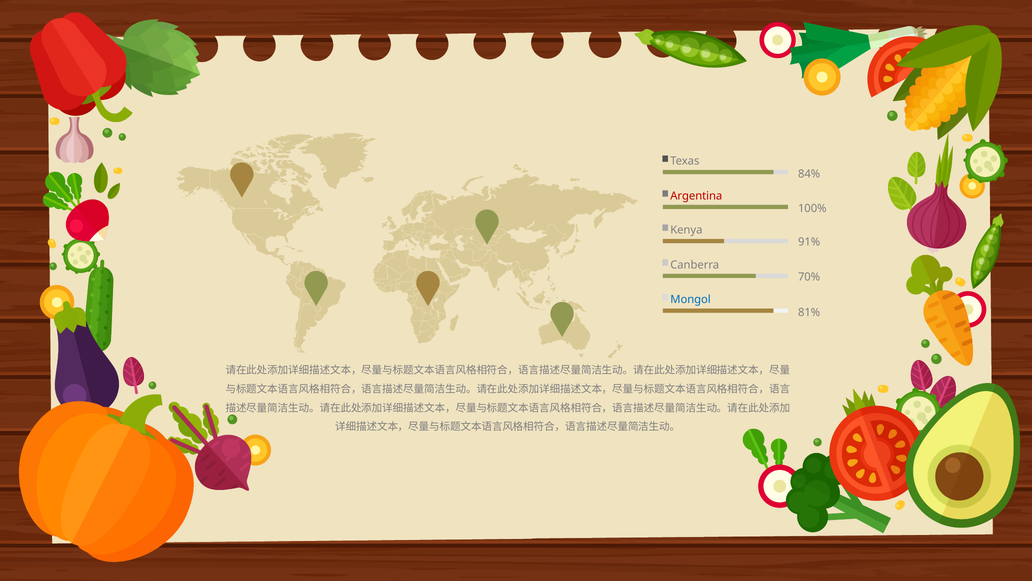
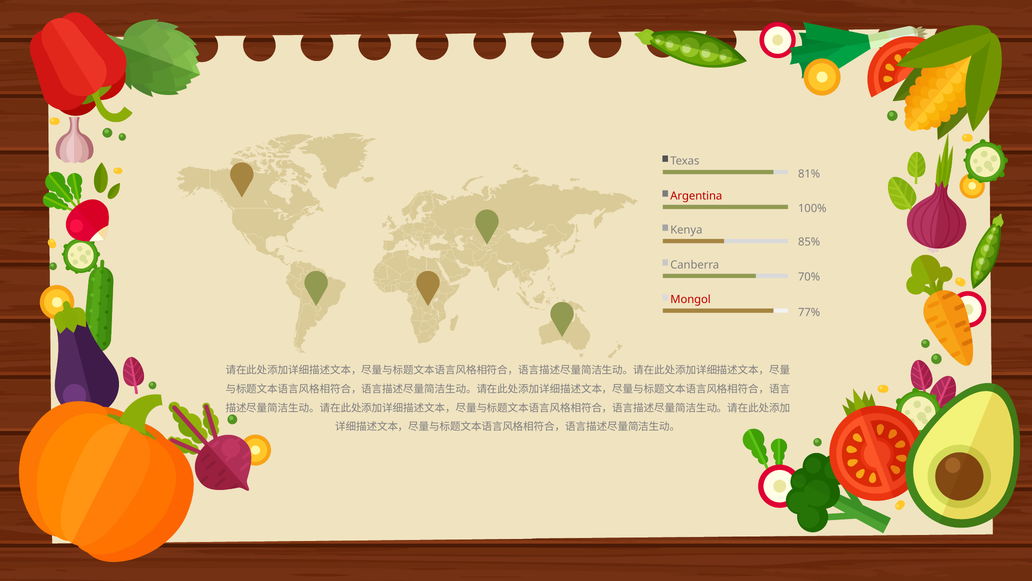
84%: 84% -> 81% (809, 174)
91%: 91% -> 85% (809, 242)
Mongol colour: blue -> red (691, 299)
81%: 81% -> 77% (809, 312)
